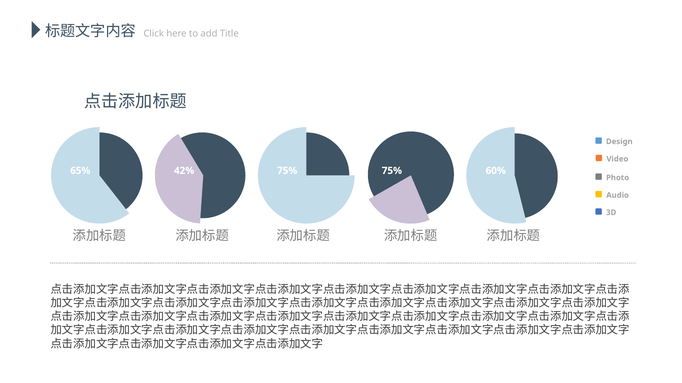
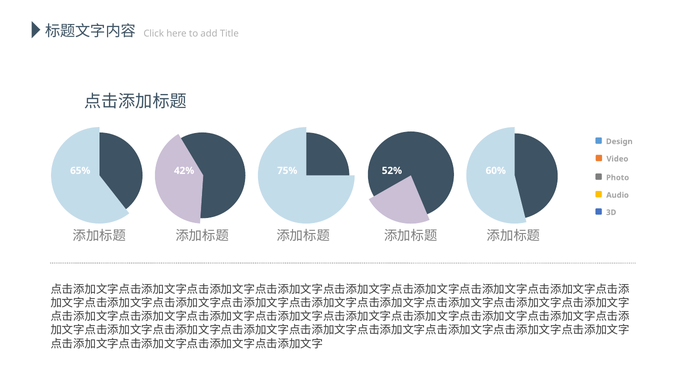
75% 75%: 75% -> 52% (392, 171)
